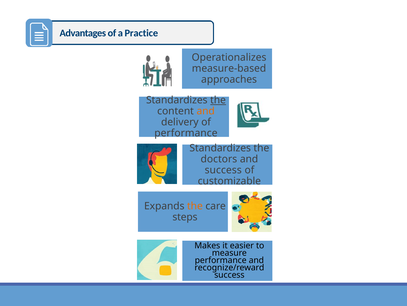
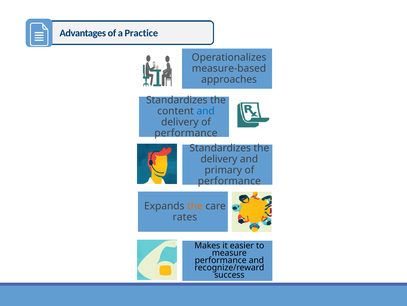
the underline: present -> none (218, 100)
and colour: orange -> blue (206, 111)
doctors: doctors -> delivery (219, 159)
success: success -> primary (223, 170)
customizable: customizable -> performance (229, 181)
steps: steps -> rates (185, 217)
